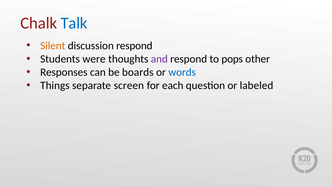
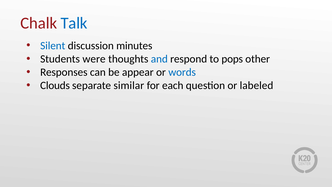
Silent colour: orange -> blue (53, 46)
discussion respond: respond -> minutes (134, 46)
and colour: purple -> blue (159, 59)
boards: boards -> appear (138, 72)
Things: Things -> Clouds (55, 85)
screen: screen -> similar (129, 85)
